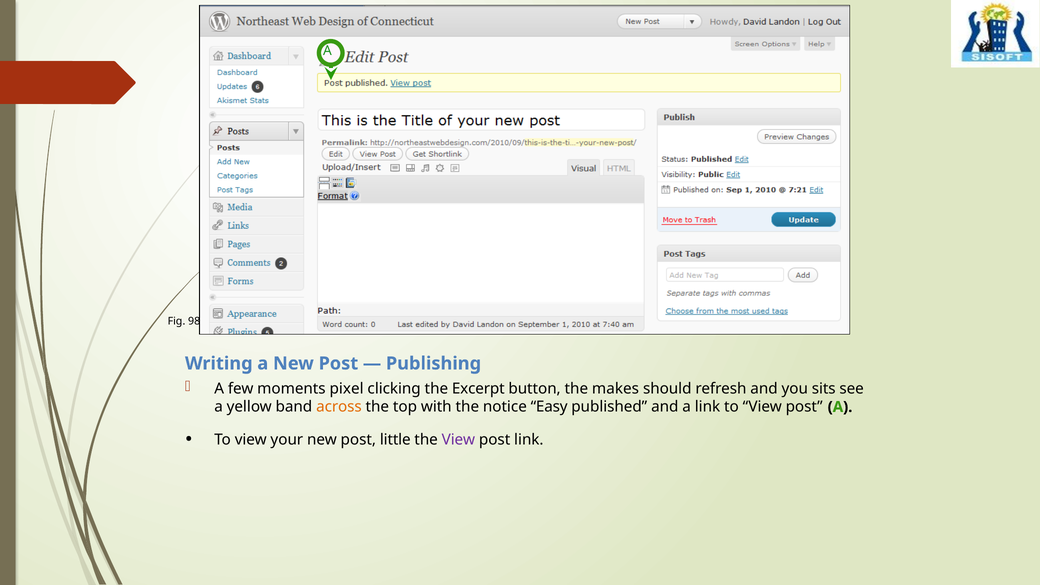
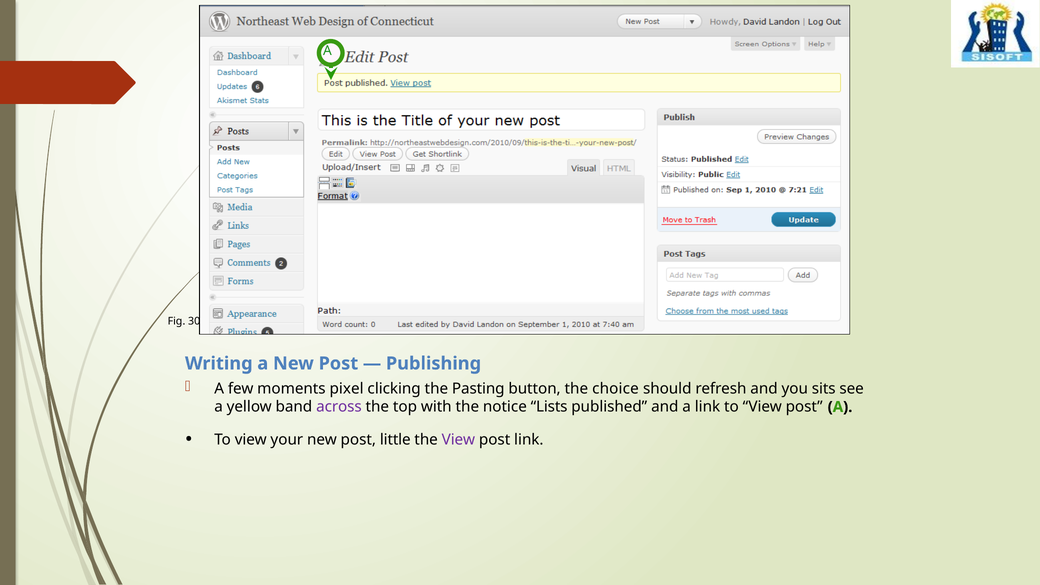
98: 98 -> 30 (194, 321)
Excerpt: Excerpt -> Pasting (478, 389)
makes: makes -> choice (615, 389)
across colour: orange -> purple (339, 407)
Easy: Easy -> Lists (549, 407)
